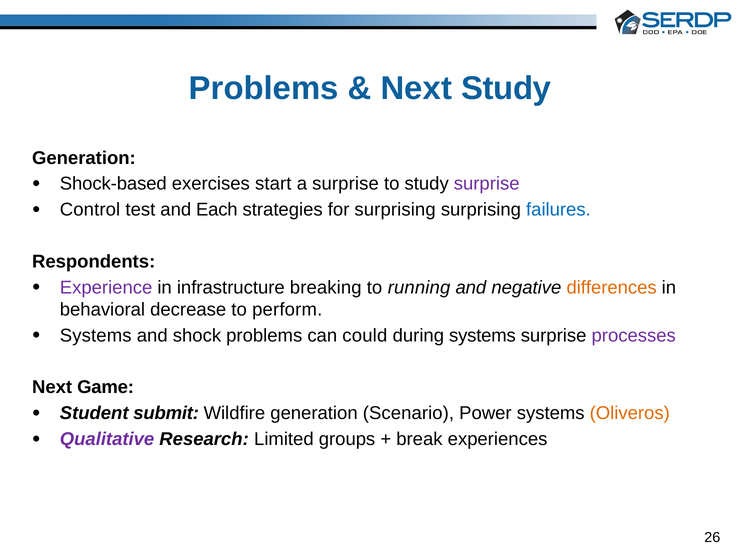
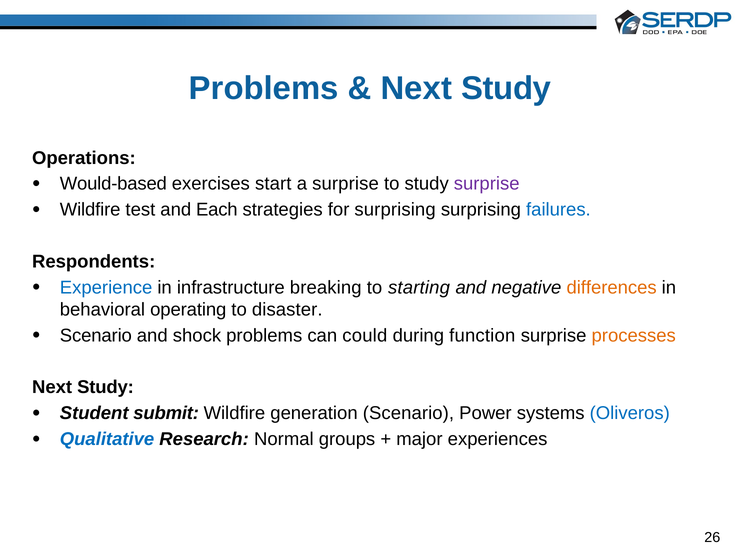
Generation: Generation -> Operations (84, 158)
Shock-based: Shock-based -> Would-based (113, 184)
Control: Control -> Wildfire (90, 210)
Experience colour: purple -> blue (106, 287)
running: running -> starting (419, 287)
decrease: decrease -> operating (188, 310)
perform: perform -> disaster (287, 310)
Systems: Systems -> Scenario (96, 336)
during systems: systems -> function (482, 336)
processes colour: purple -> orange (634, 336)
Game: Game -> Study (106, 387)
Oliveros colour: orange -> blue (630, 413)
Qualitative colour: purple -> blue (107, 439)
Limited: Limited -> Normal (284, 439)
break: break -> major (419, 439)
